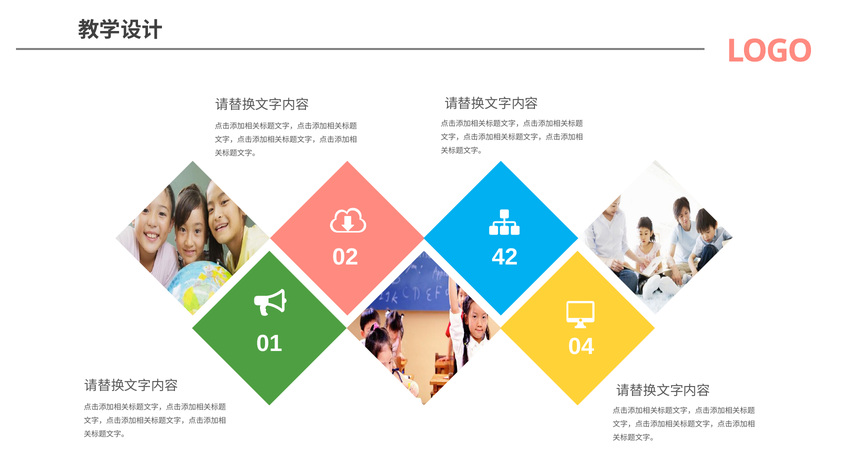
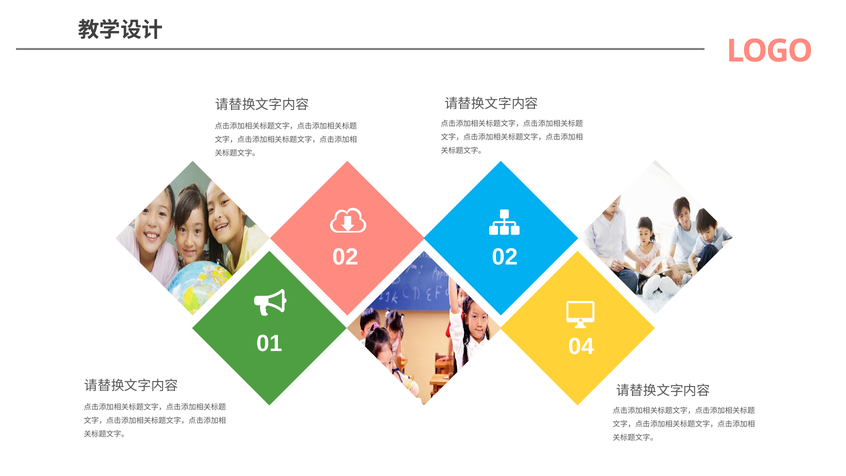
02 42: 42 -> 02 (505, 257)
